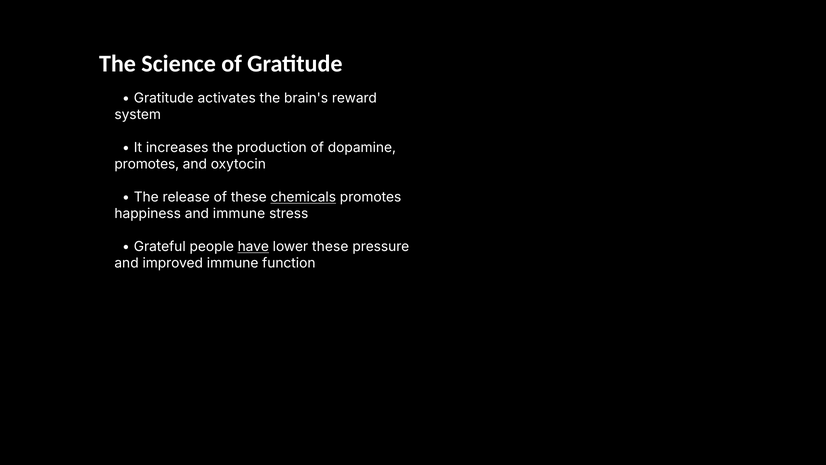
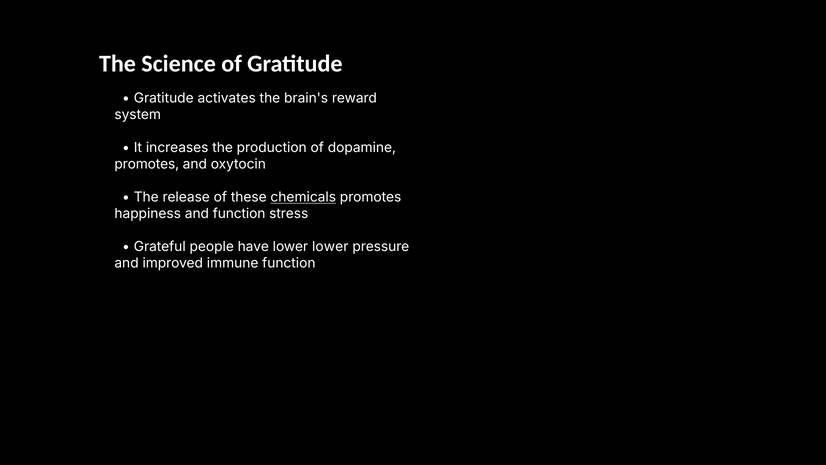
and immune: immune -> function (239, 214)
have underline: present -> none (253, 247)
lower these: these -> lower (330, 247)
